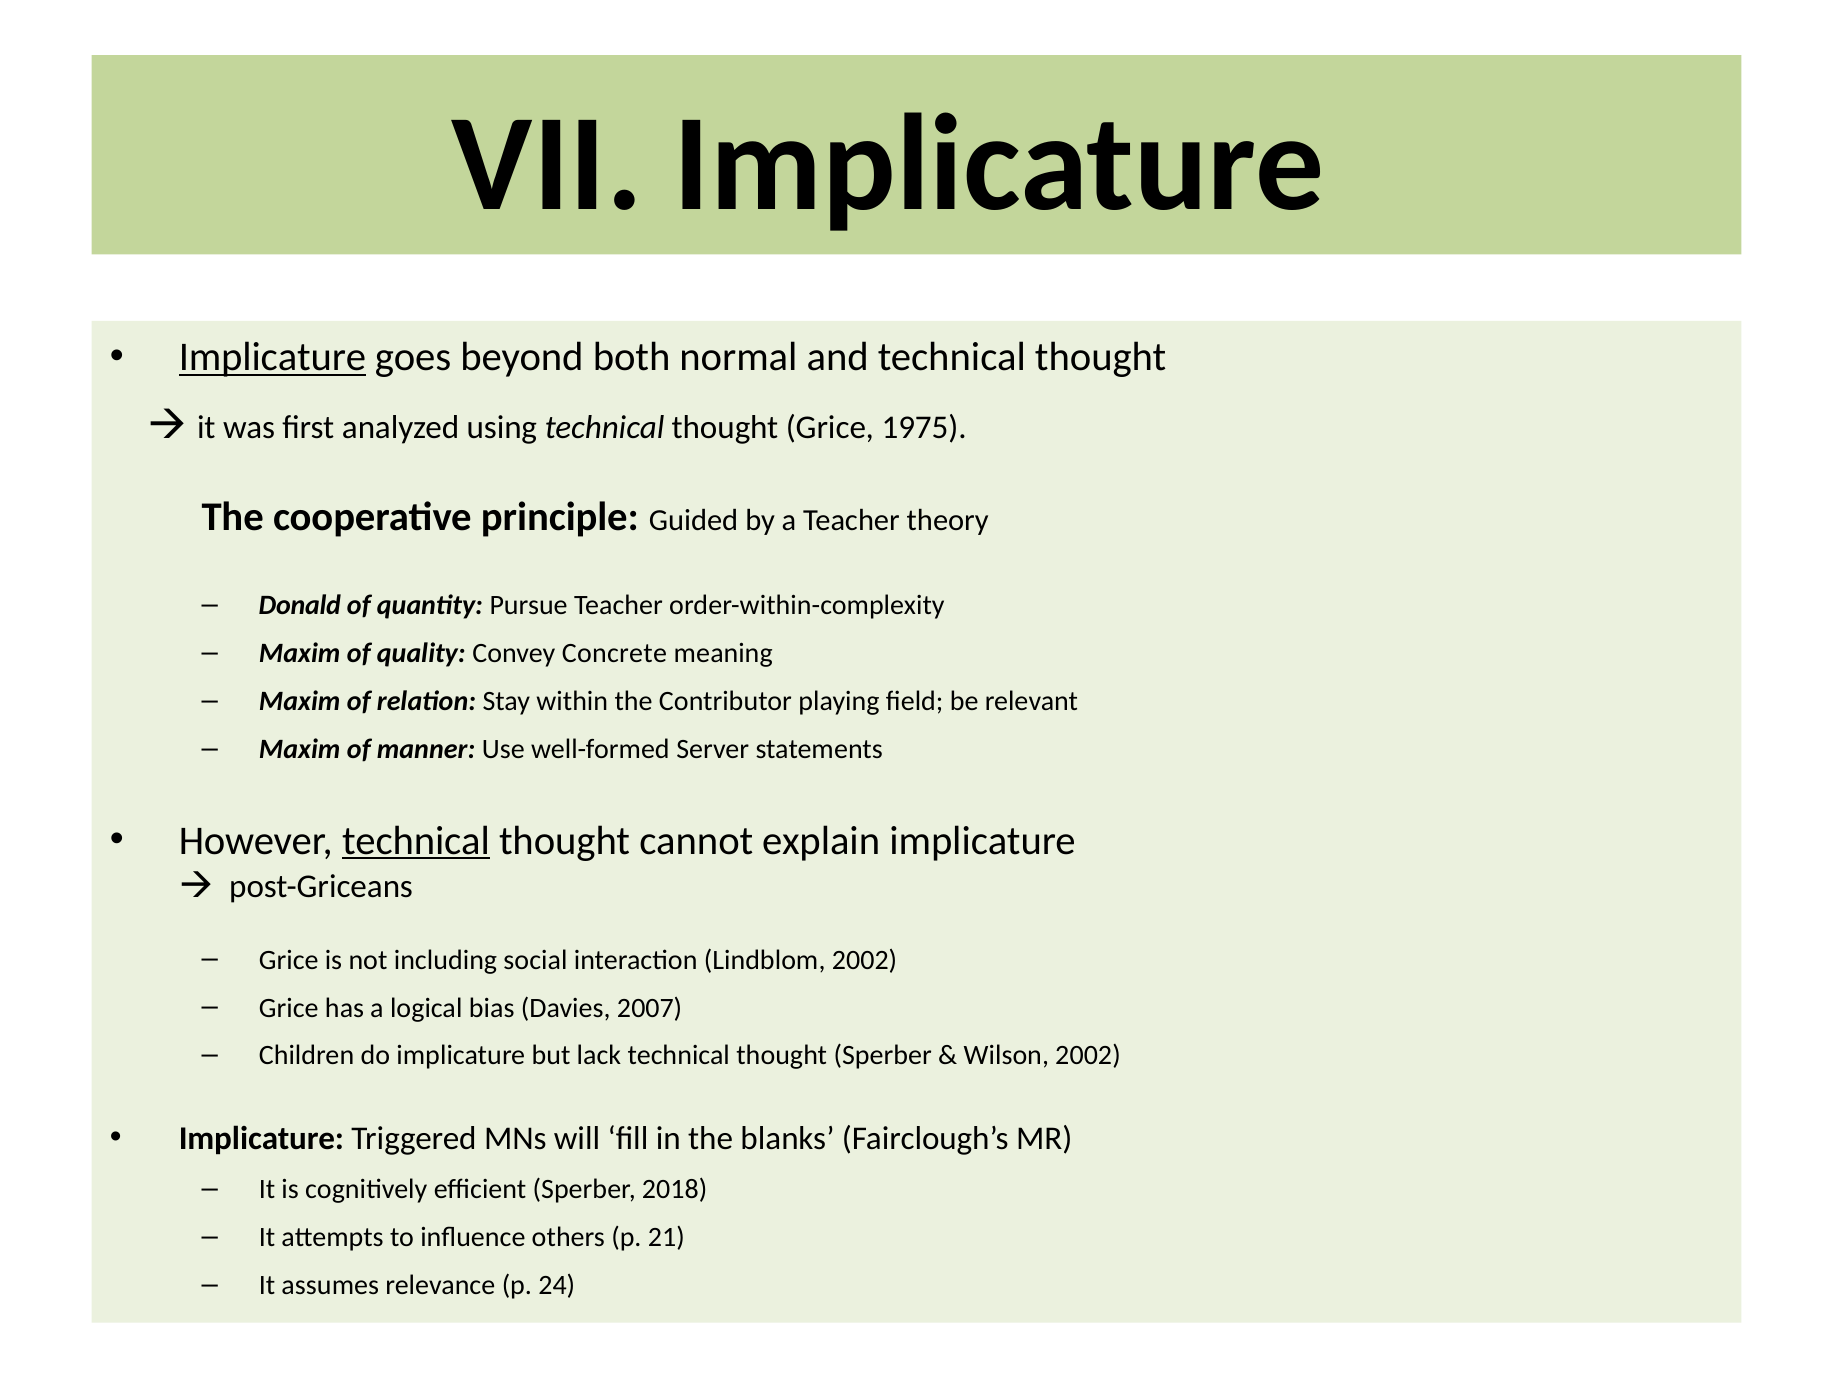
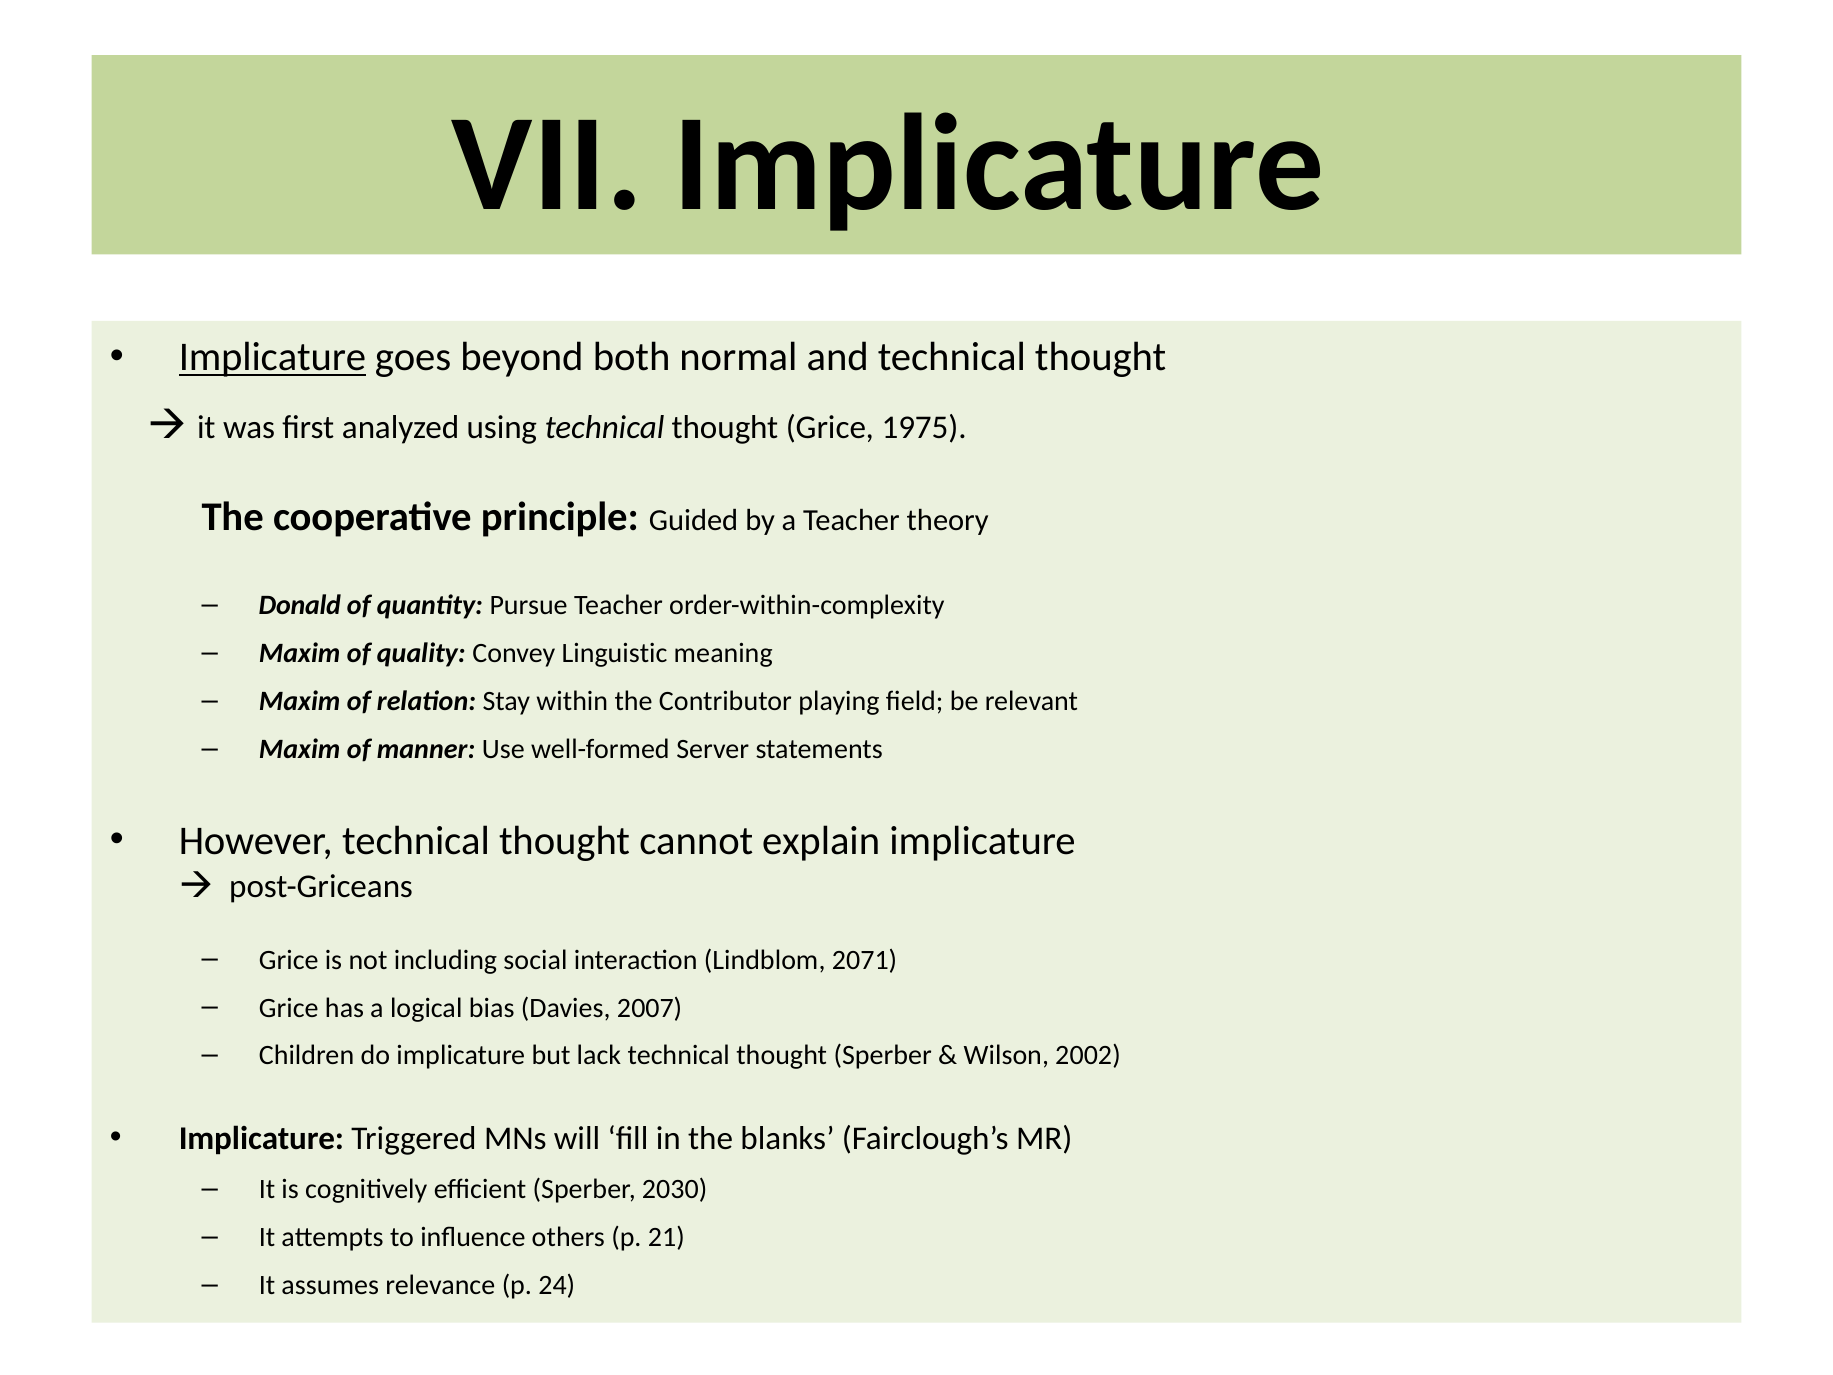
Concrete: Concrete -> Linguistic (615, 653)
technical underline: present -> none (416, 840)
Lindblom 2002: 2002 -> 2071 (865, 960)
2018: 2018 -> 2030 (675, 1189)
